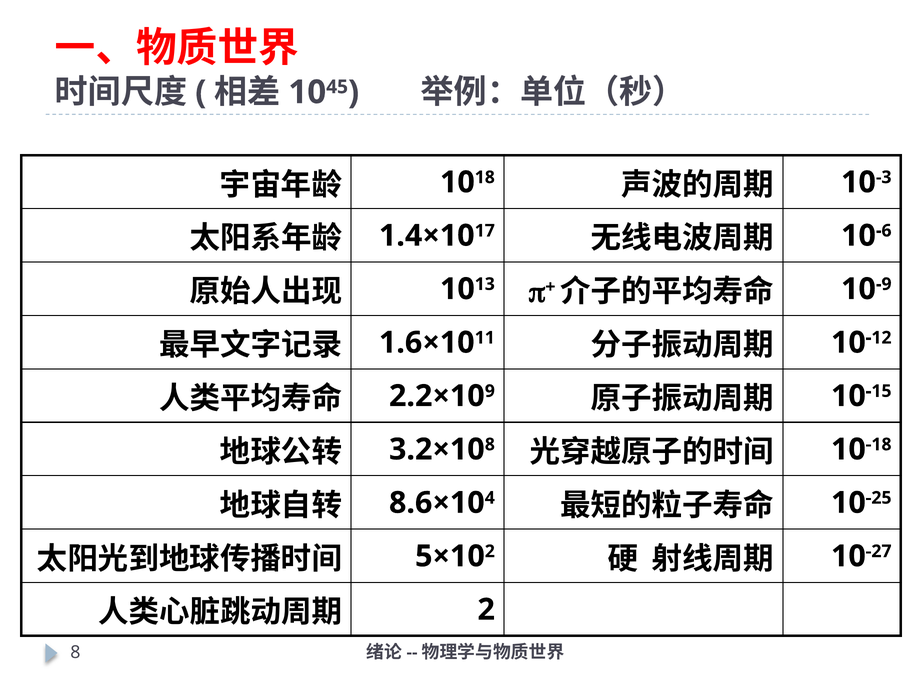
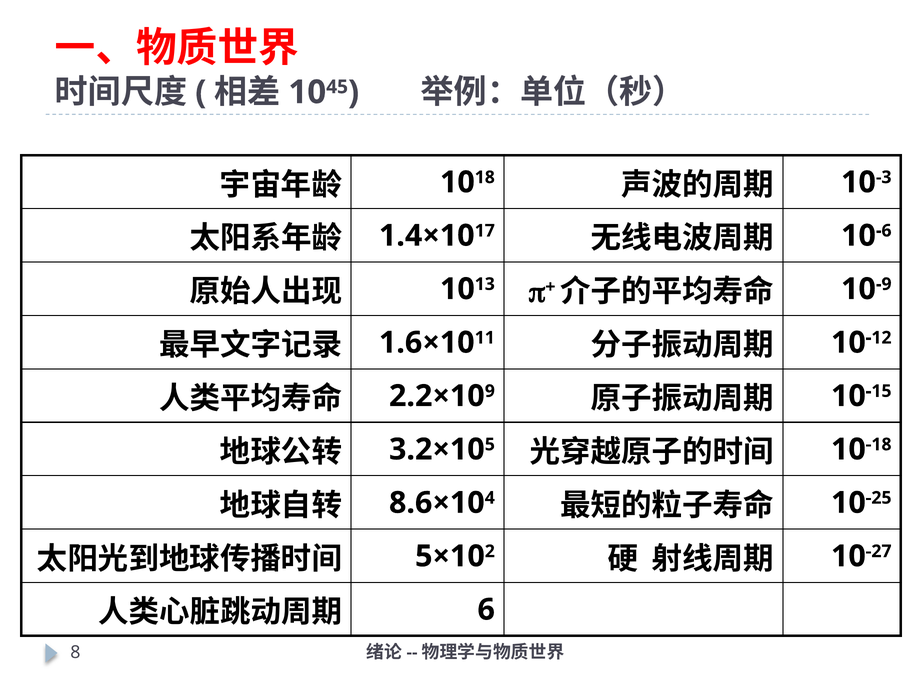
8: 8 -> 5 (490, 445)
2: 2 -> 6 (486, 610)
